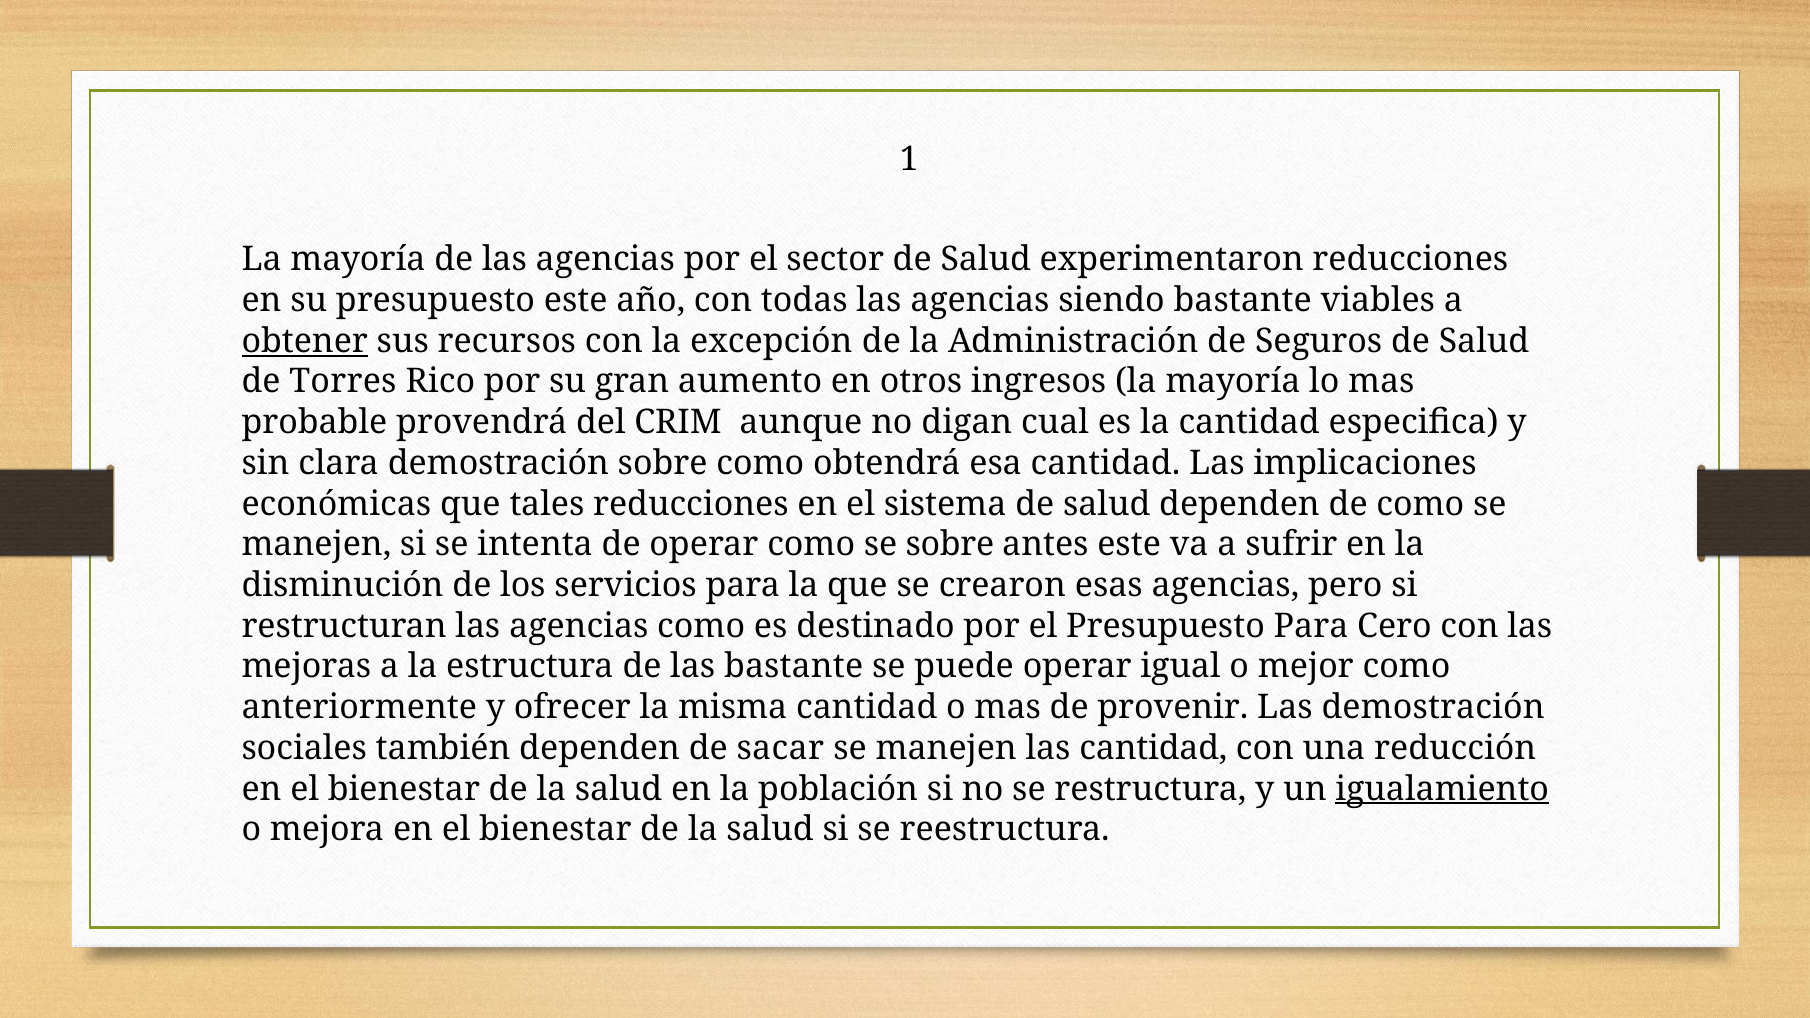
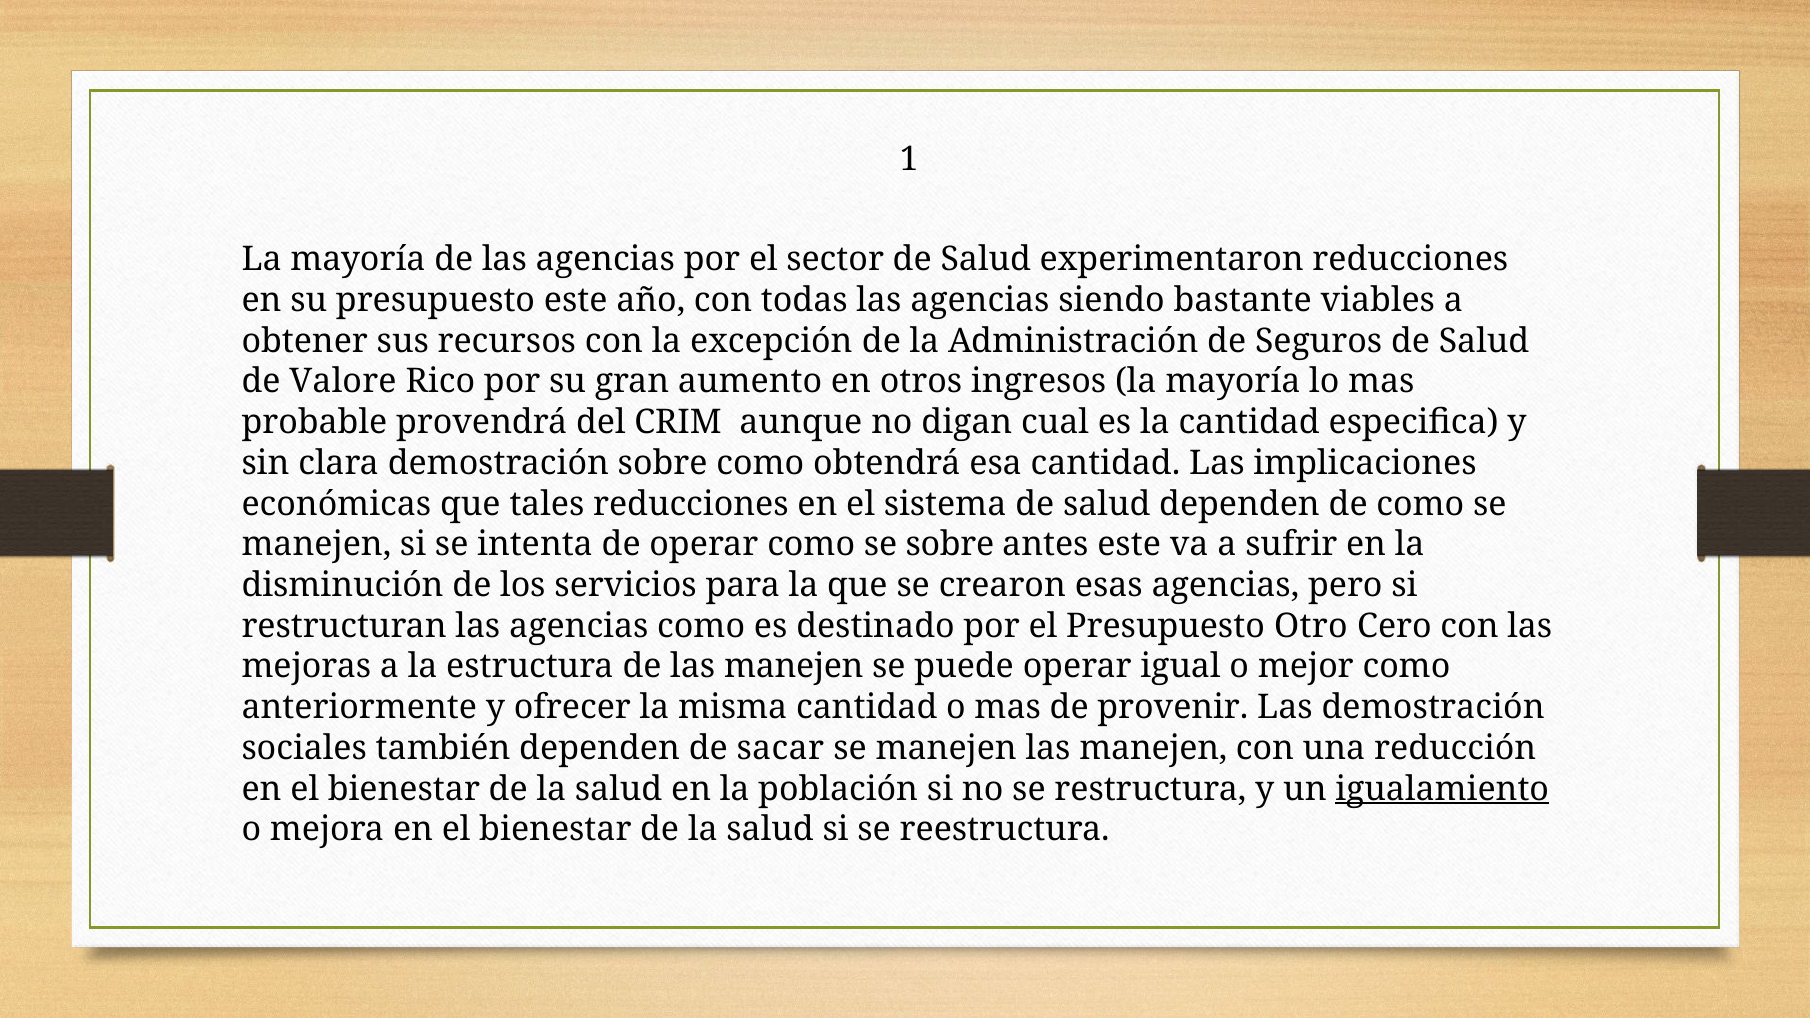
obtener underline: present -> none (305, 341)
Torres: Torres -> Valore (343, 382)
Presupuesto Para: Para -> Otro (1311, 626)
de las bastante: bastante -> manejen (794, 667)
manejen las cantidad: cantidad -> manejen (1153, 748)
